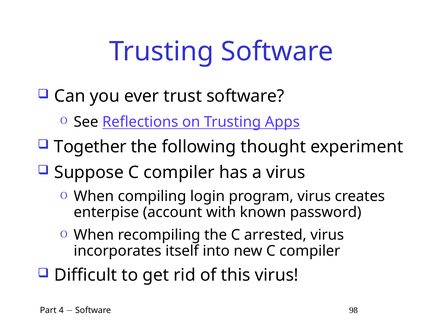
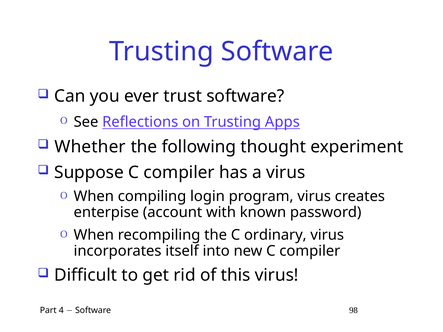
Together: Together -> Whether (90, 147)
arrested: arrested -> ordinary (275, 235)
